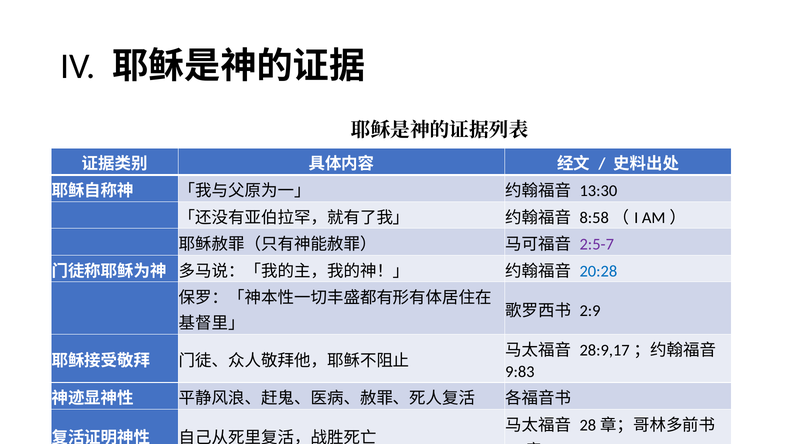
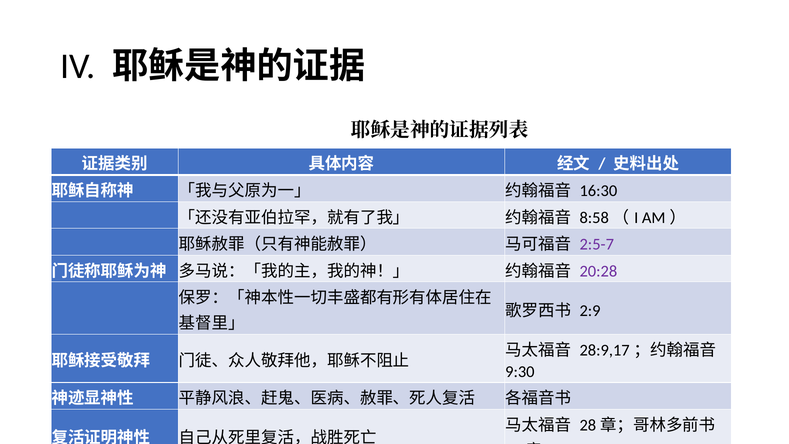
13:30: 13:30 -> 16:30 (598, 191)
20:28 colour: blue -> purple (598, 271)
9:83: 9:83 -> 9:30 (520, 372)
